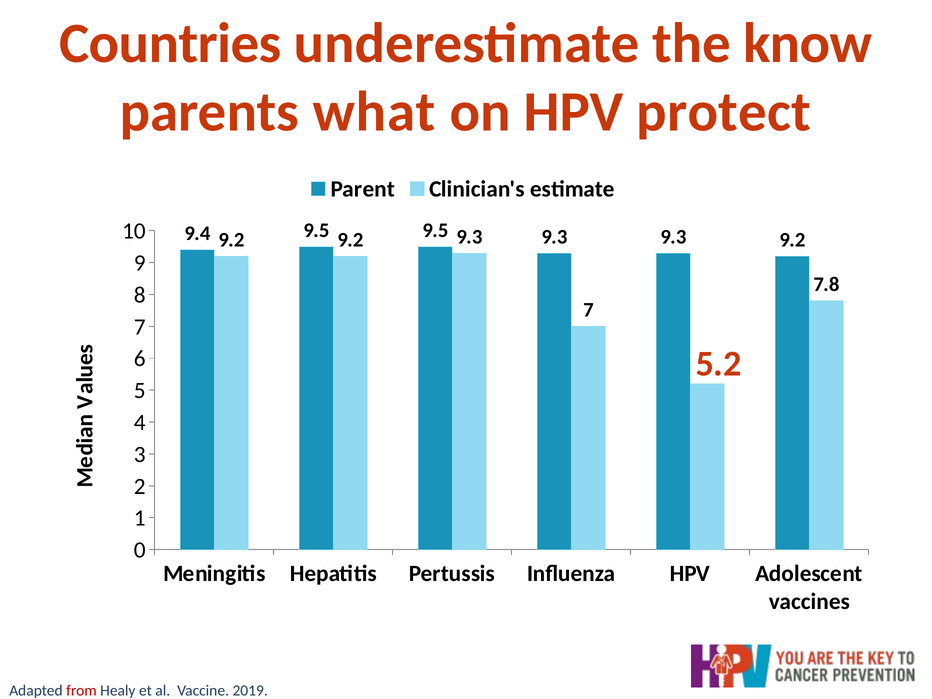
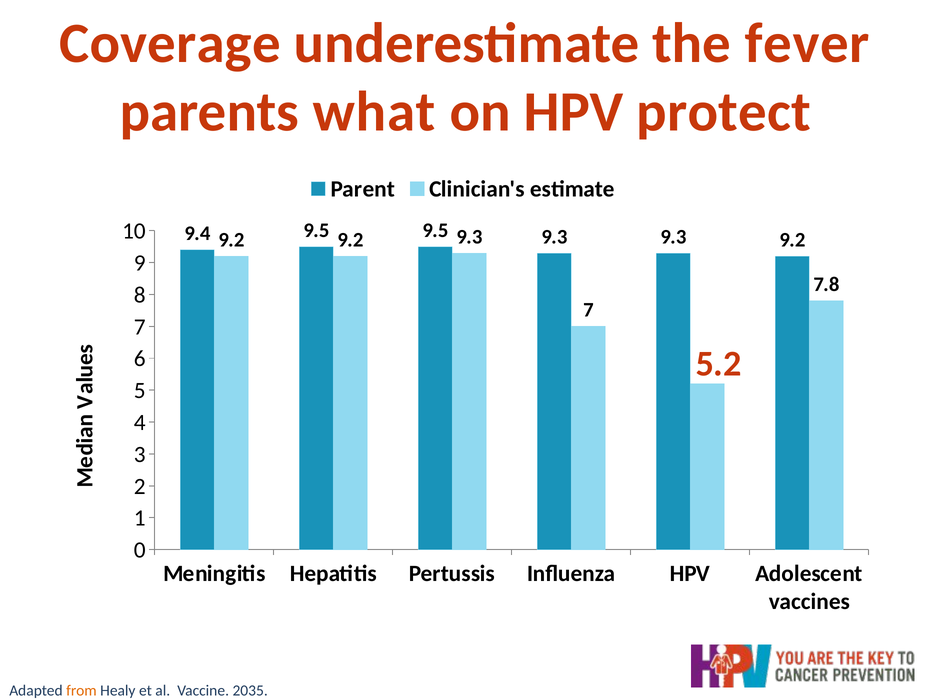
Countries: Countries -> Coverage (170, 44)
know: know -> fever (807, 44)
from colour: red -> orange (81, 691)
2019: 2019 -> 2035 (250, 691)
